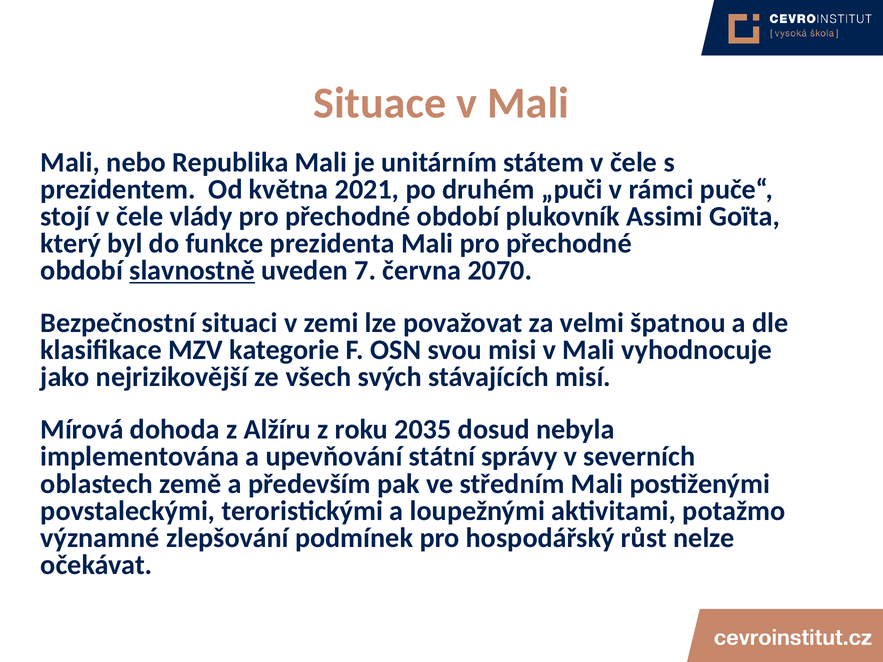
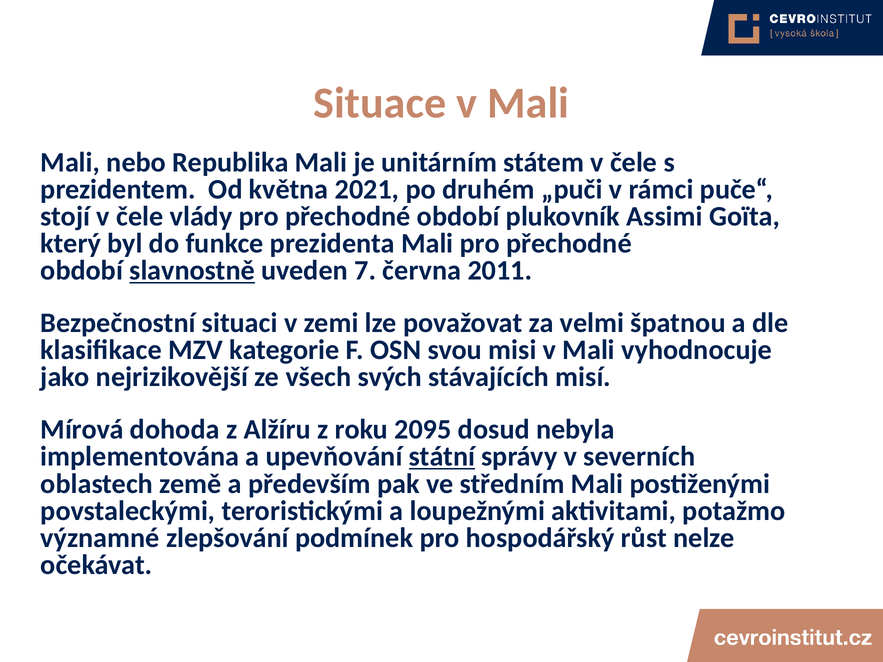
2070: 2070 -> 2011 (500, 271)
2035: 2035 -> 2095 (423, 430)
státní underline: none -> present (442, 457)
